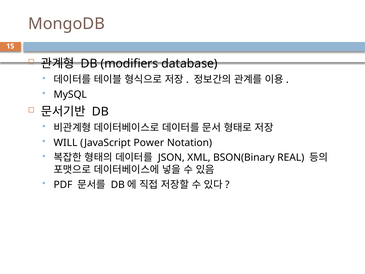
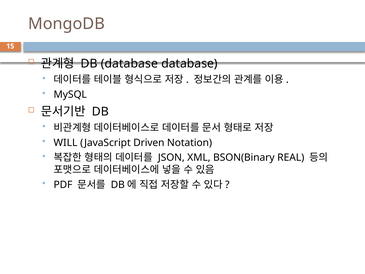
DB modifiers: modifiers -> database (129, 63)
Power: Power -> Driven (149, 143)
